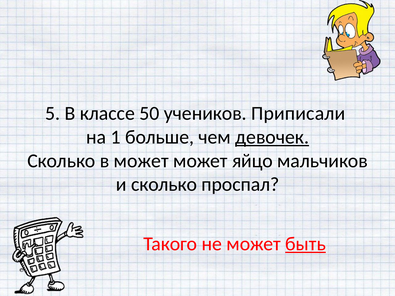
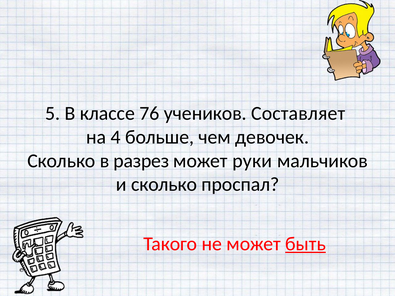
50: 50 -> 76 (149, 114)
Приписали: Приписали -> Составляет (298, 114)
1: 1 -> 4 (116, 137)
девочек underline: present -> none (272, 137)
в может: может -> разрез (141, 161)
яйцо: яйцо -> руки (252, 161)
